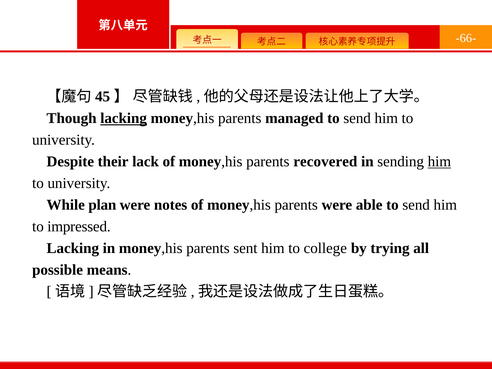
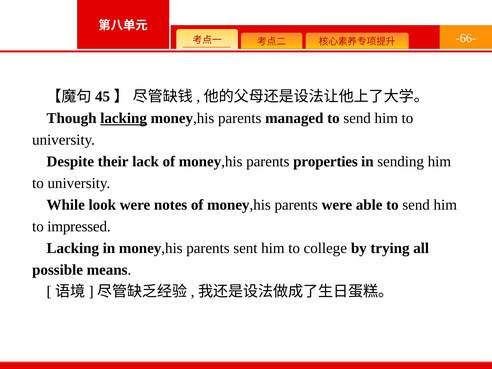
recovered: recovered -> properties (325, 162)
him underline: present -> none (439, 162)
plan: plan -> look (102, 205)
